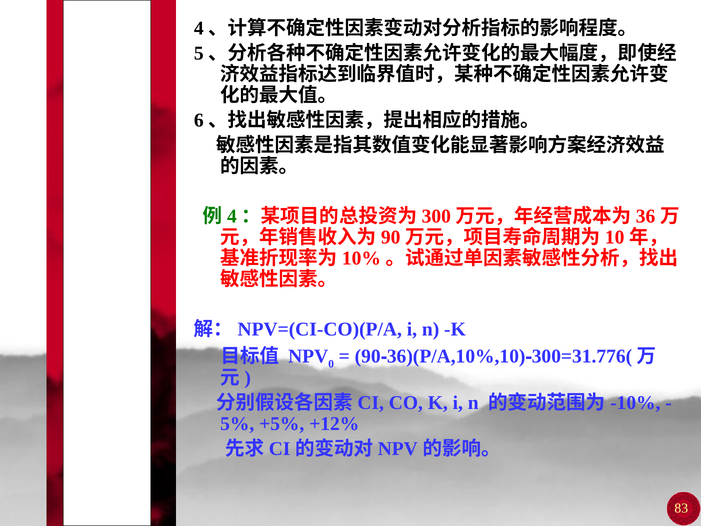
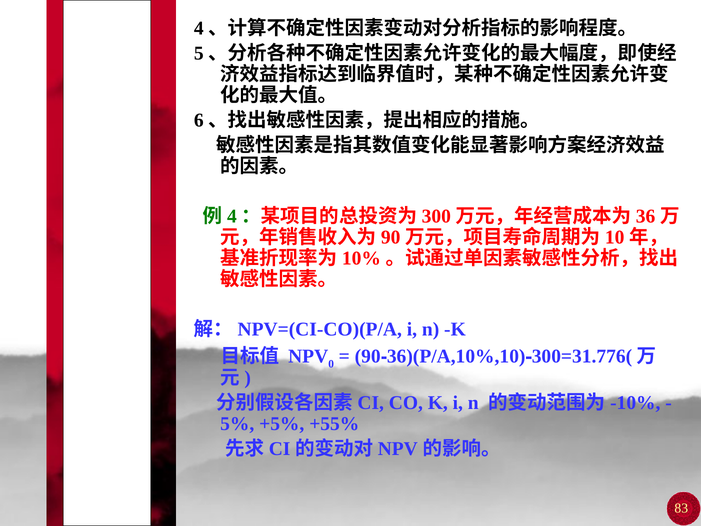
+12%: +12% -> +55% (334, 424)
